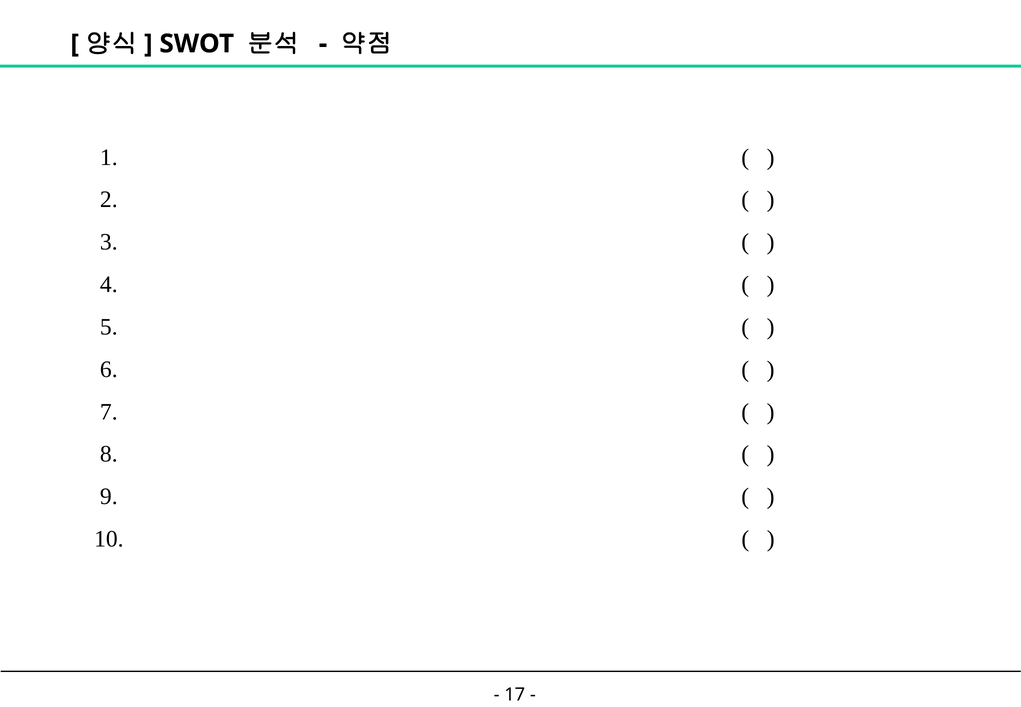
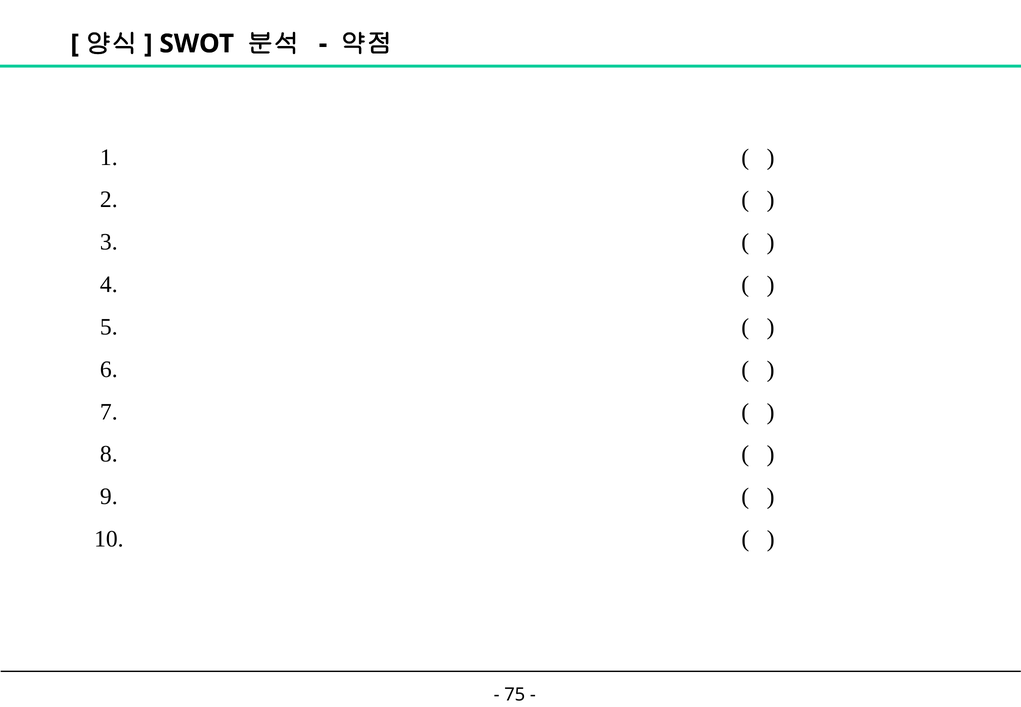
17: 17 -> 75 (515, 695)
